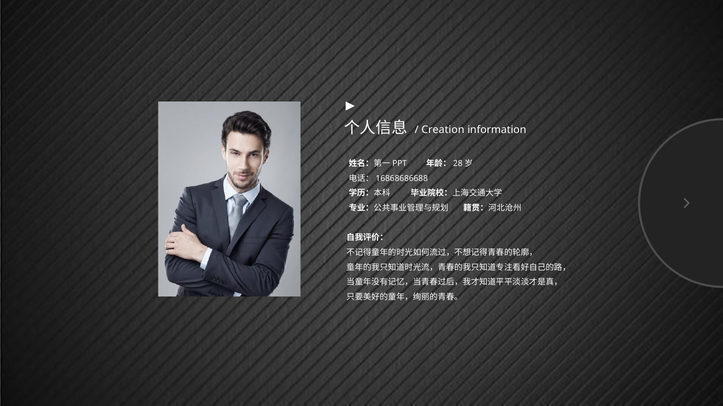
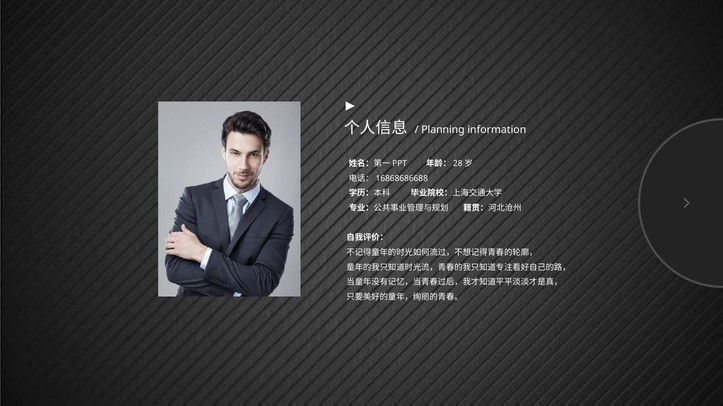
Creation: Creation -> Planning (443, 130)
